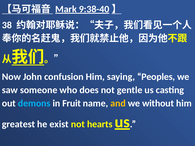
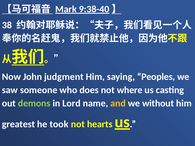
confusion: confusion -> judgment (64, 77)
gentle: gentle -> where (130, 90)
demons colour: light blue -> light green (34, 103)
Fruit: Fruit -> Lord (71, 103)
exist: exist -> took (59, 124)
